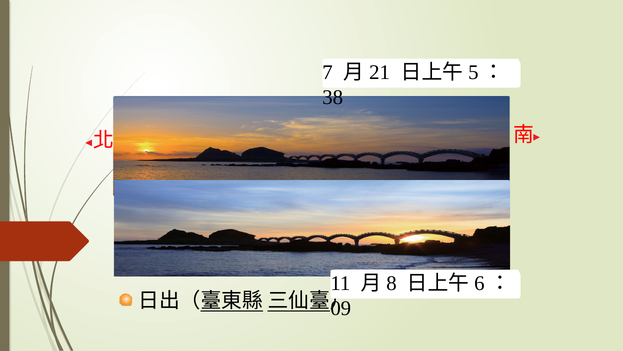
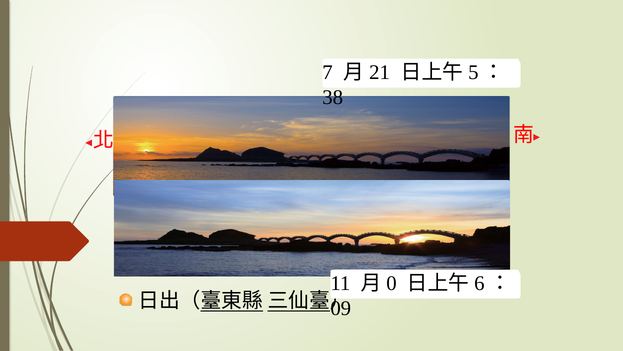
8: 8 -> 0 (391, 283)
